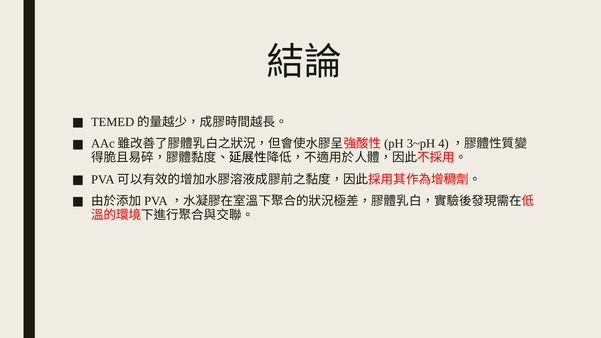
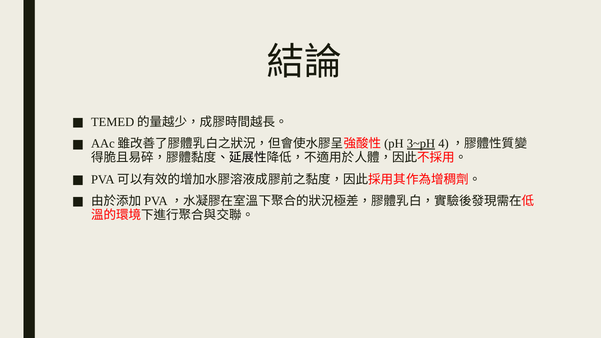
3~pH underline: none -> present (421, 144)
